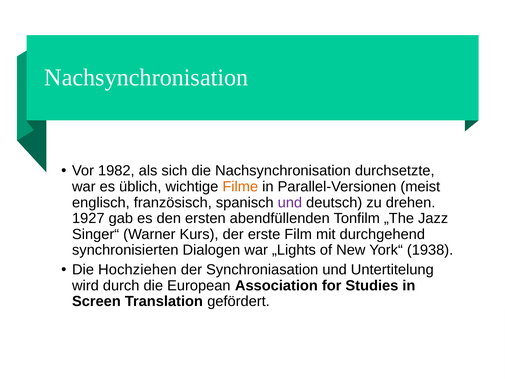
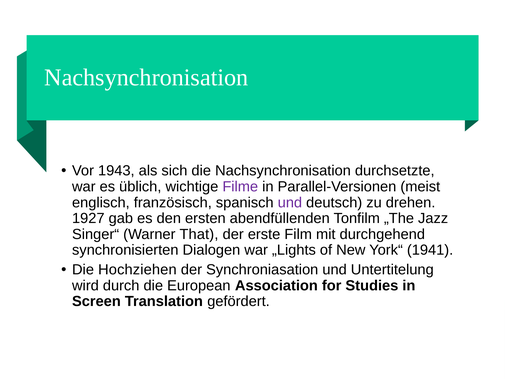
1982: 1982 -> 1943 (116, 171)
Filme colour: orange -> purple (240, 187)
Kurs: Kurs -> That (199, 234)
1938: 1938 -> 1941 (430, 250)
